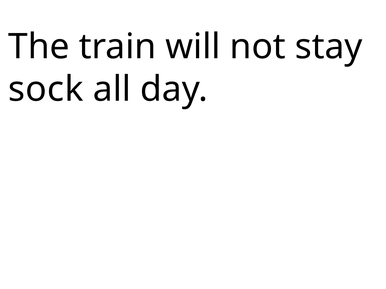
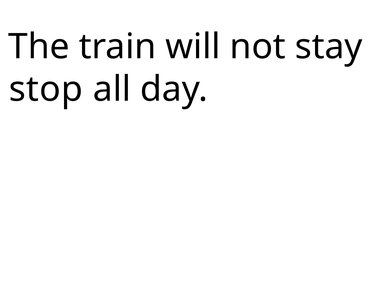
sock: sock -> stop (46, 89)
